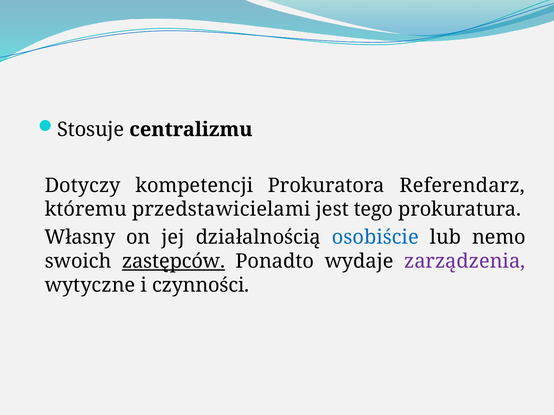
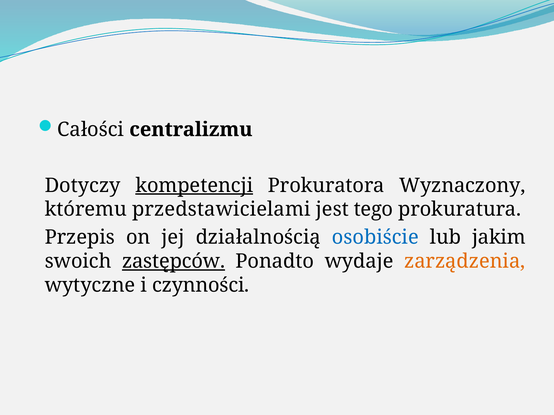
Stosuje: Stosuje -> Całości (91, 130)
kompetencji underline: none -> present (194, 186)
Referendarz: Referendarz -> Wyznaczony (462, 186)
Własny: Własny -> Przepis (80, 238)
nemo: nemo -> jakim (499, 238)
zarządzenia colour: purple -> orange (465, 262)
